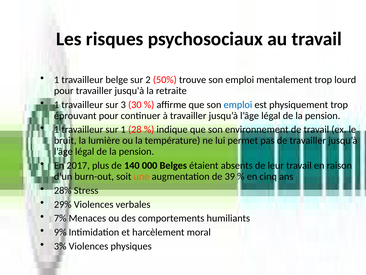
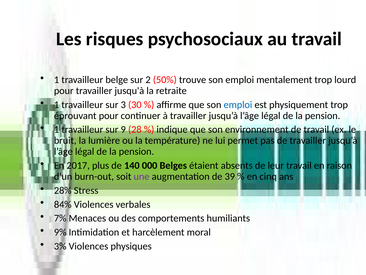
sur 1: 1 -> 9 (123, 129)
une colour: orange -> purple (142, 176)
29%: 29% -> 84% (63, 204)
